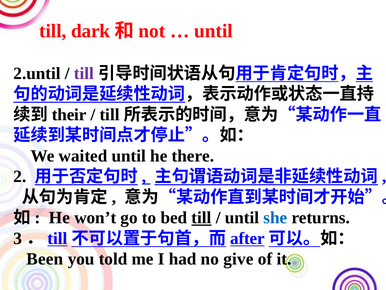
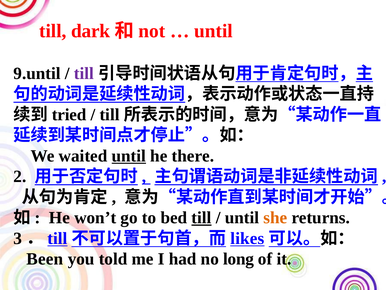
2.until: 2.until -> 9.until (37, 73)
their: their -> tried (69, 114)
until underline: none -> present (129, 156)
she colour: blue -> orange (275, 217)
after: after -> likes (247, 238)
give: give -> long (239, 259)
